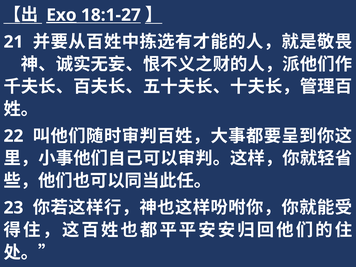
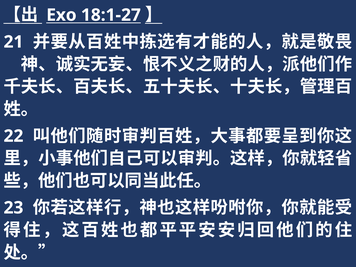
Exo underline: present -> none (61, 15)
